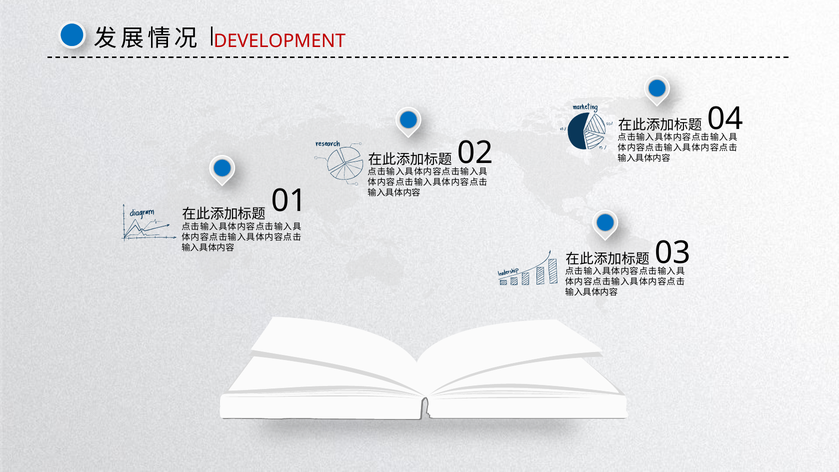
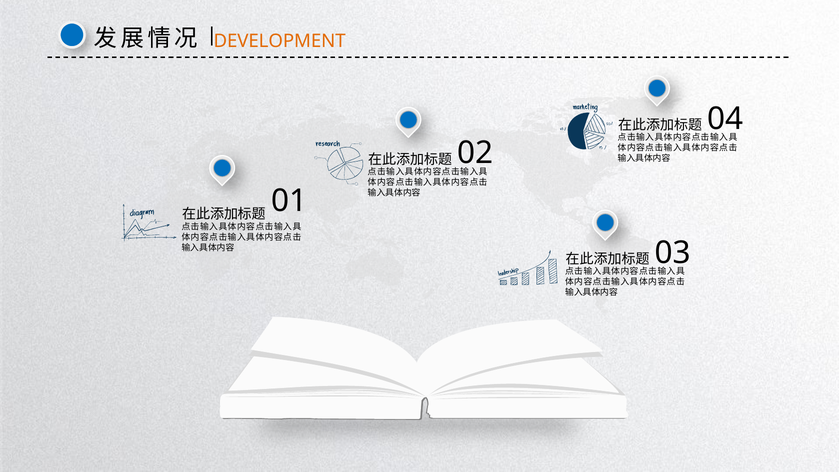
DEVELOPMENT colour: red -> orange (280, 41)
